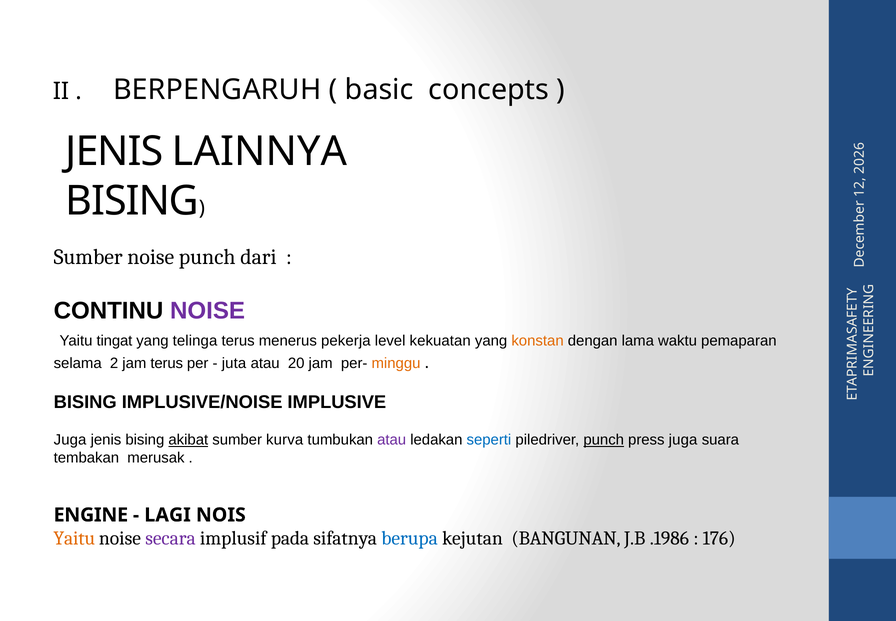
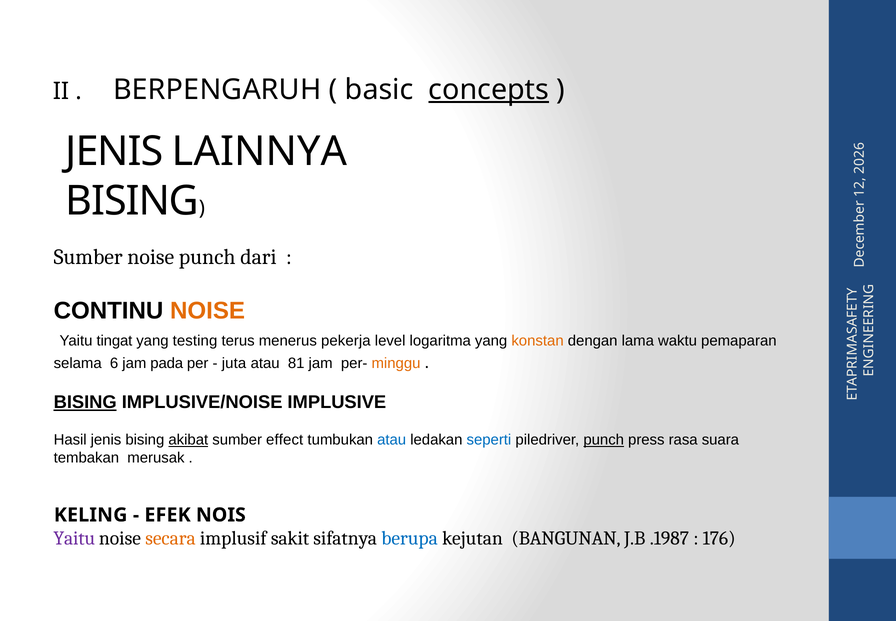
concepts underline: none -> present (489, 89)
NOISE colour: purple -> orange (208, 311)
telinga: telinga -> testing (195, 340)
kekuatan: kekuatan -> logaritma (440, 340)
selama 2: 2 -> 6 (114, 363)
jam terus: terus -> pada (167, 363)
20: 20 -> 81 (296, 363)
BISING underline: none -> present (85, 402)
Juga: Juga -> Hasil (70, 440)
kurva: kurva -> effect (285, 440)
atau colour: purple -> blue (392, 440)
press juga: juga -> rasa (683, 440)
ENGINE: ENGINE -> KELING (91, 514)
LAGI: LAGI -> EFEK (168, 514)
Yaitu colour: orange -> purple (74, 538)
secara colour: purple -> orange (170, 538)
pada: pada -> sakit (290, 538)
.1986: .1986 -> .1987 (669, 538)
